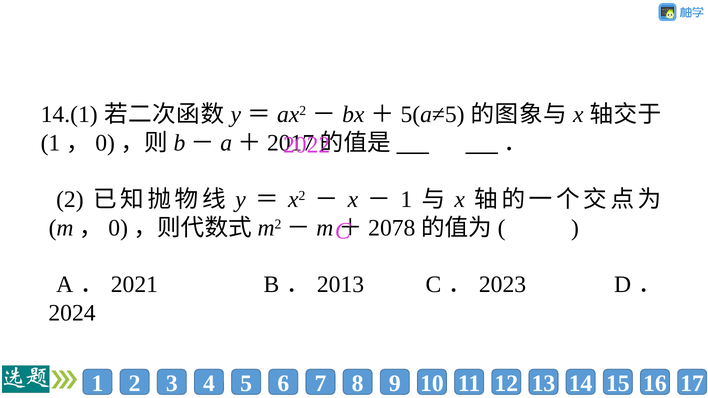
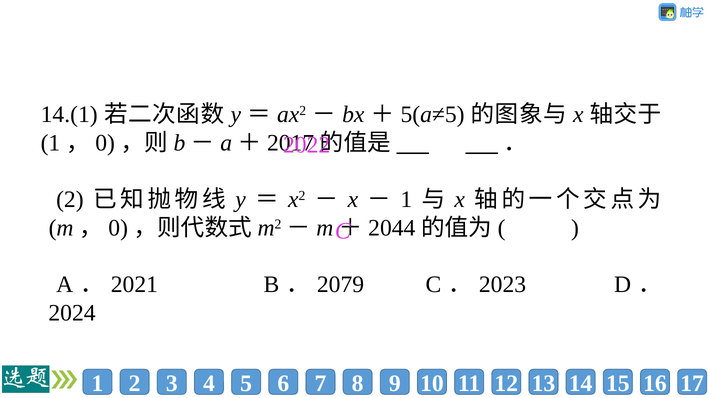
2078: 2078 -> 2044 (392, 228)
2013: 2013 -> 2079 (341, 285)
